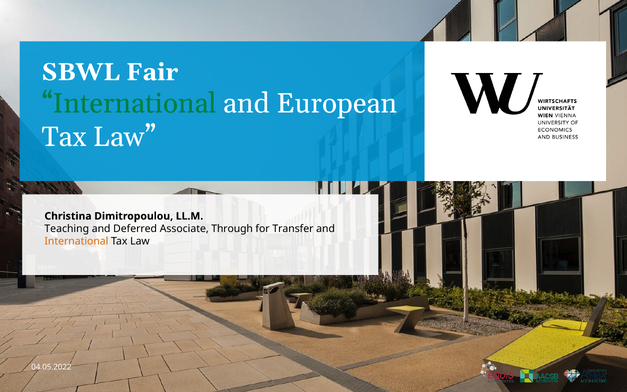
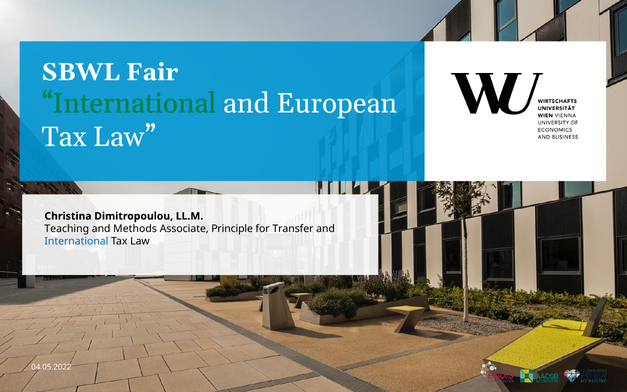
Deferred: Deferred -> Methods (135, 229)
Through: Through -> Principle (232, 229)
International colour: orange -> blue (76, 241)
